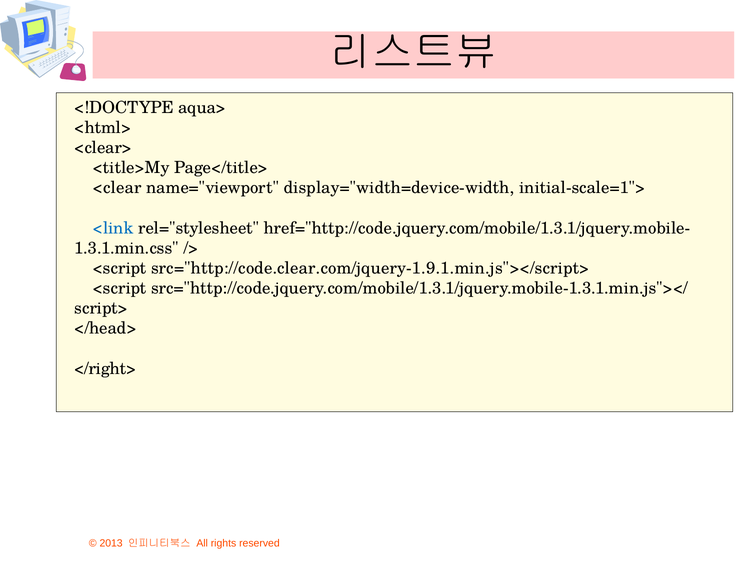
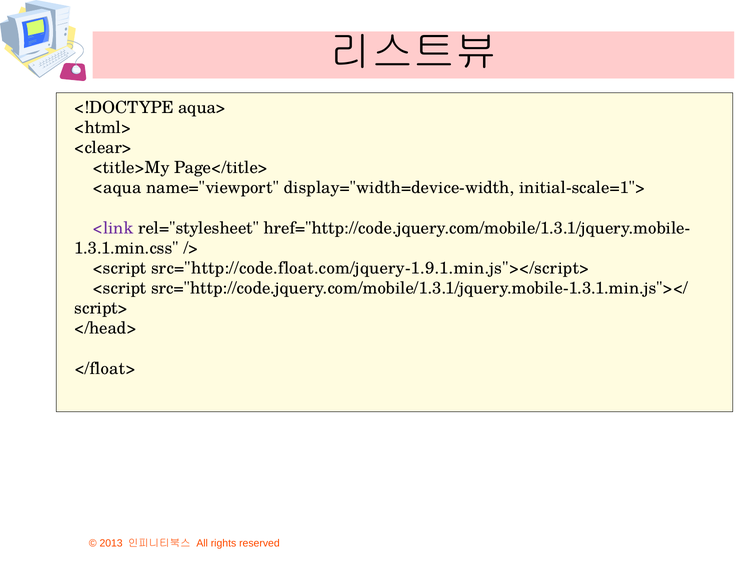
<clear: <clear -> <aqua (117, 188)
<link colour: blue -> purple (113, 228)
src="http://code.clear.com/jquery-1.9.1.min.js"></script>: src="http://code.clear.com/jquery-1.9.1.min.js"></script> -> src="http://code.float.com/jquery-1.9.1.min.js"></script> (370, 268)
</right>: </right> -> </float> (105, 368)
